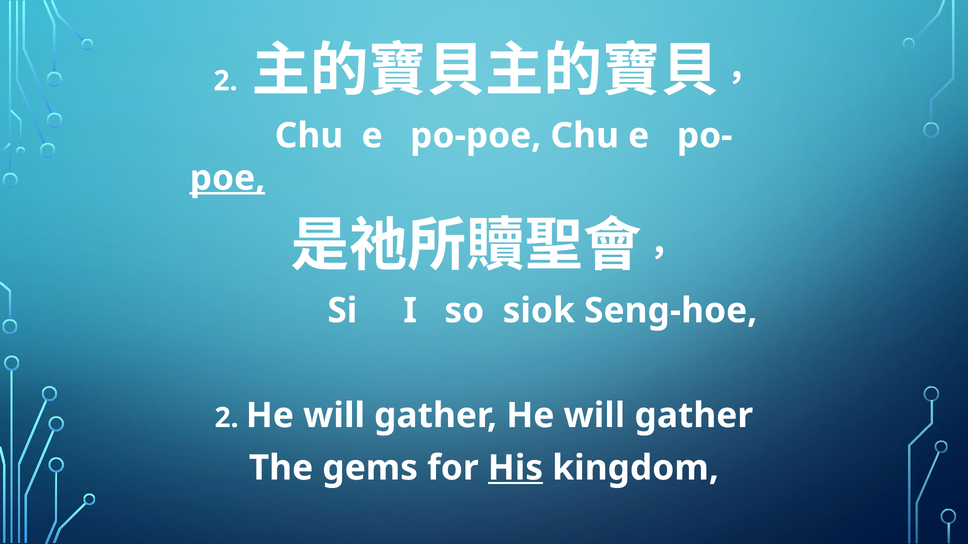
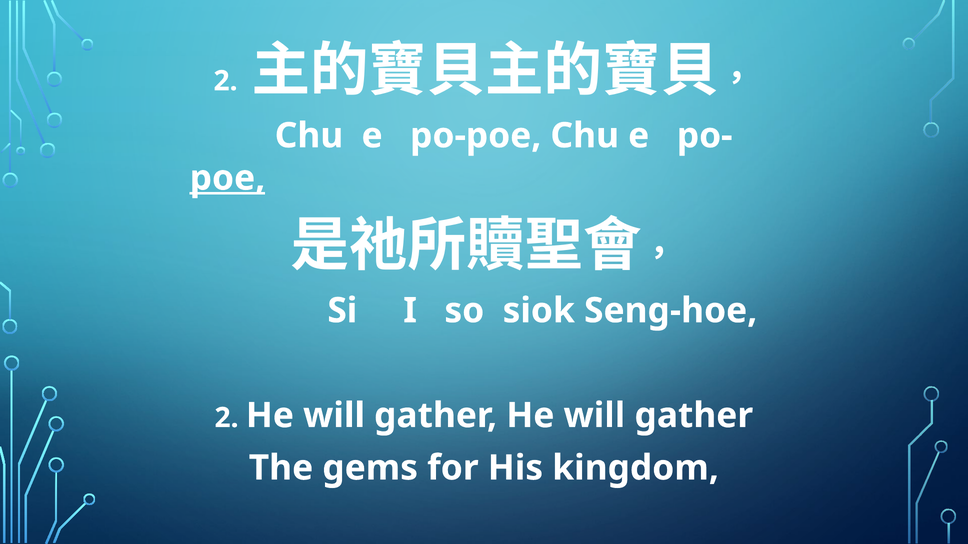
His underline: present -> none (515, 468)
